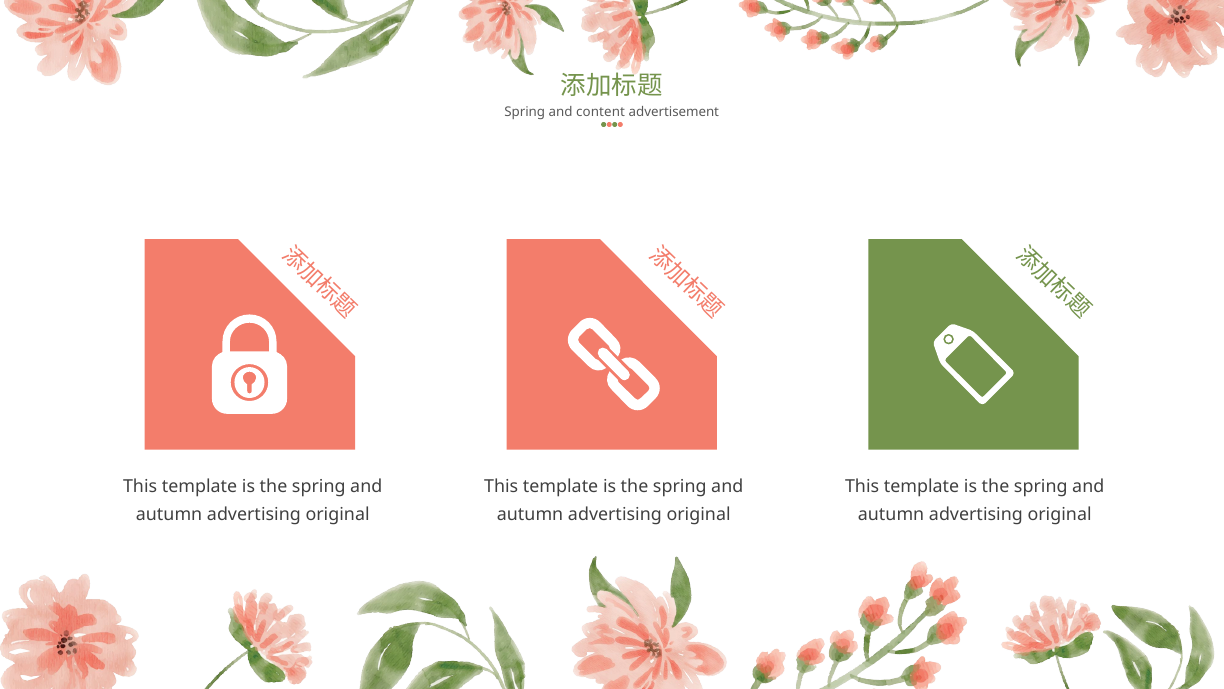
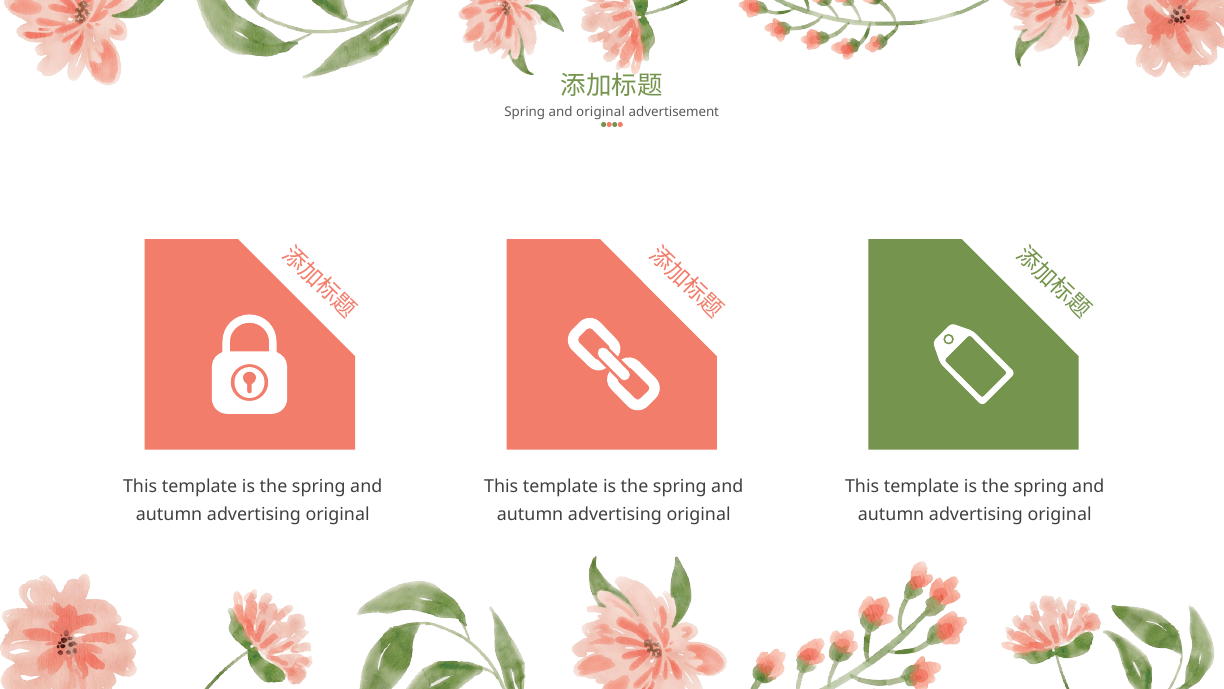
and content: content -> original (601, 112)
